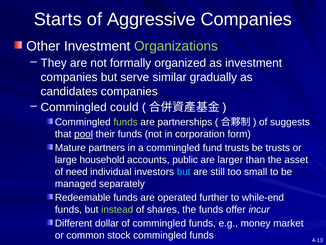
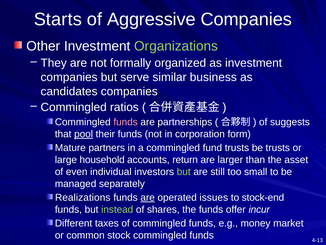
gradually: gradually -> business (213, 77)
could: could -> ratios (124, 107)
funds colour: light green -> pink (126, 122)
public: public -> return (185, 159)
need: need -> even (77, 171)
but colour: light blue -> light green (184, 171)
Redeemable: Redeemable -> Realizations (83, 197)
are underline: none -> present (148, 197)
further: further -> issues (214, 197)
while-end: while-end -> stock-end (263, 197)
dollar: dollar -> taxes (107, 223)
